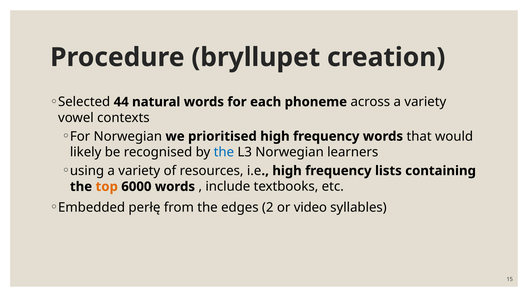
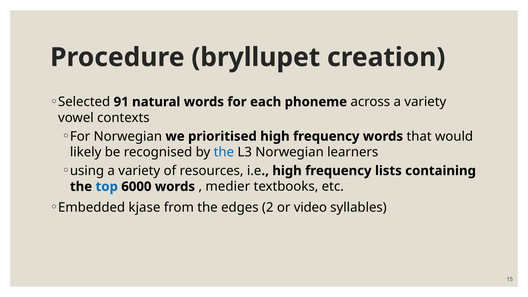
44: 44 -> 91 (121, 102)
top colour: orange -> blue (107, 187)
include: include -> medier (228, 187)
perłę: perłę -> kjase (144, 207)
